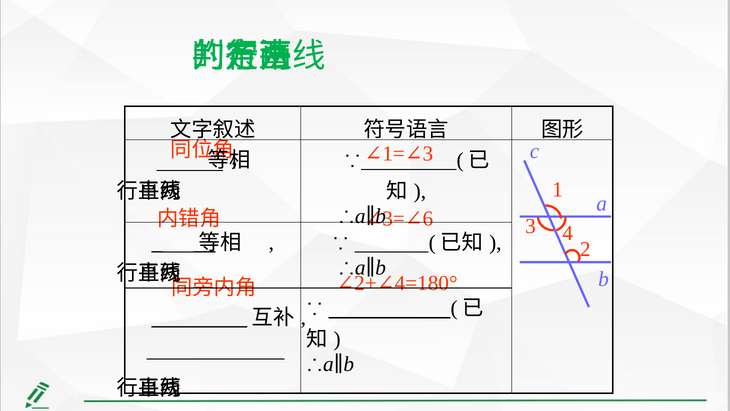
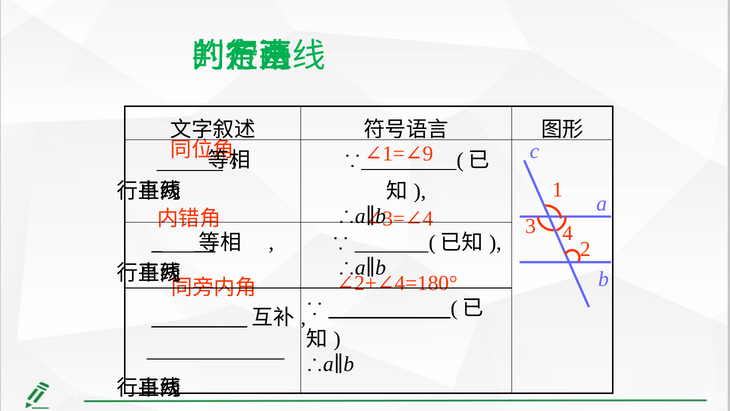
3: 3 -> 9 (428, 154)
6: 6 -> 4 (428, 218)
